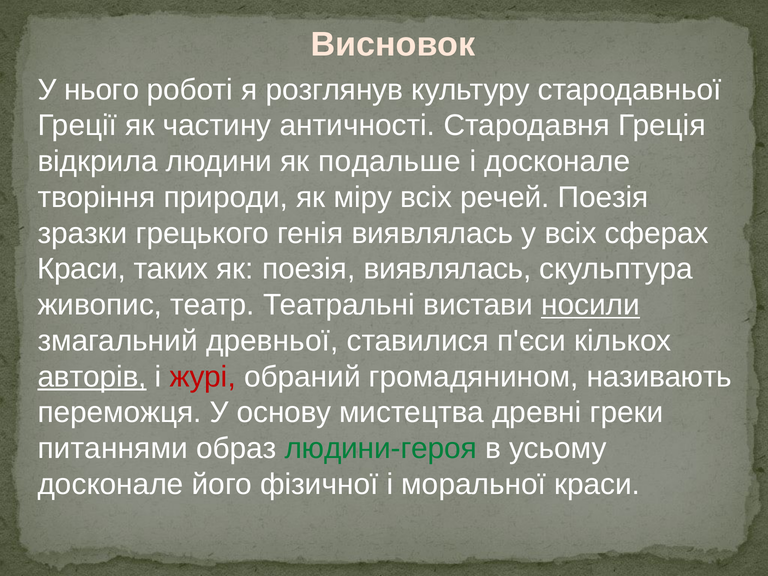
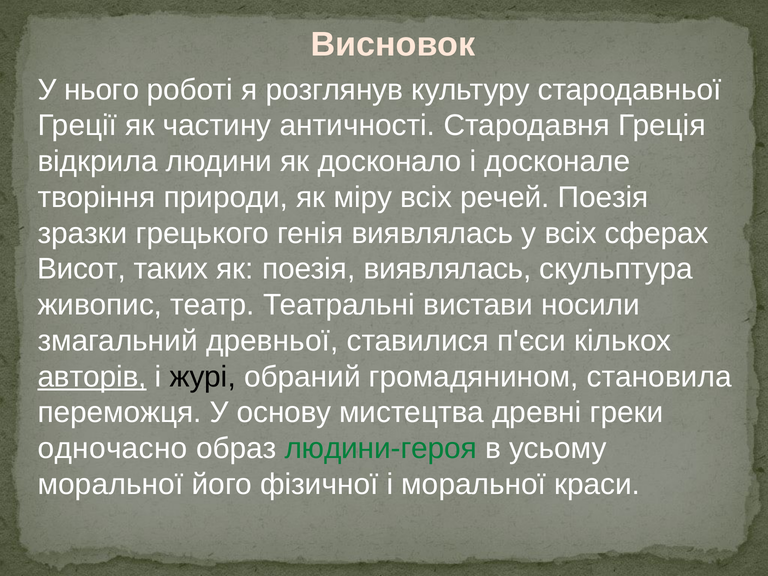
подальше: подальше -> досконало (390, 161)
Краси: Краси -> Висот (82, 269)
носили underline: present -> none (591, 305)
журі colour: red -> black (203, 377)
називають: називають -> становила (659, 377)
питаннями: питаннями -> одночасно (113, 448)
досконале: досконале -> моральної (110, 484)
